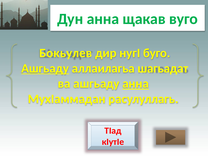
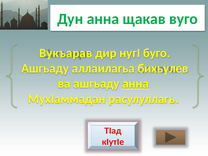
Бокьулев: Бокьулев -> Вукъарав (66, 53)
Ашгьаду underline: present -> none (45, 68)
шагьадат: шагьадат -> бихьулев (163, 68)
